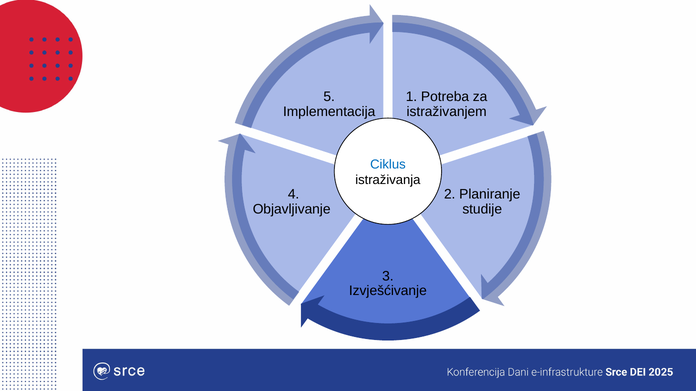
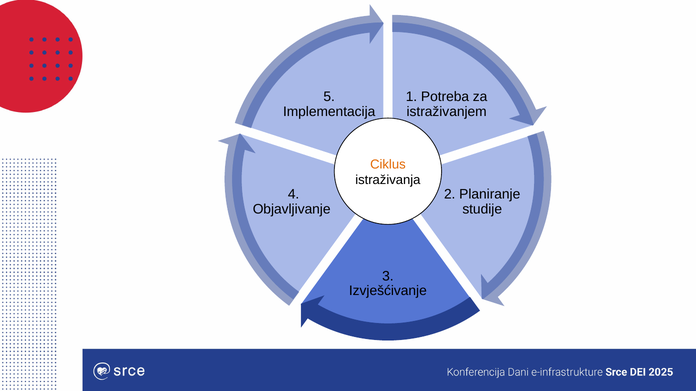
Ciklus colour: blue -> orange (388, 165)
